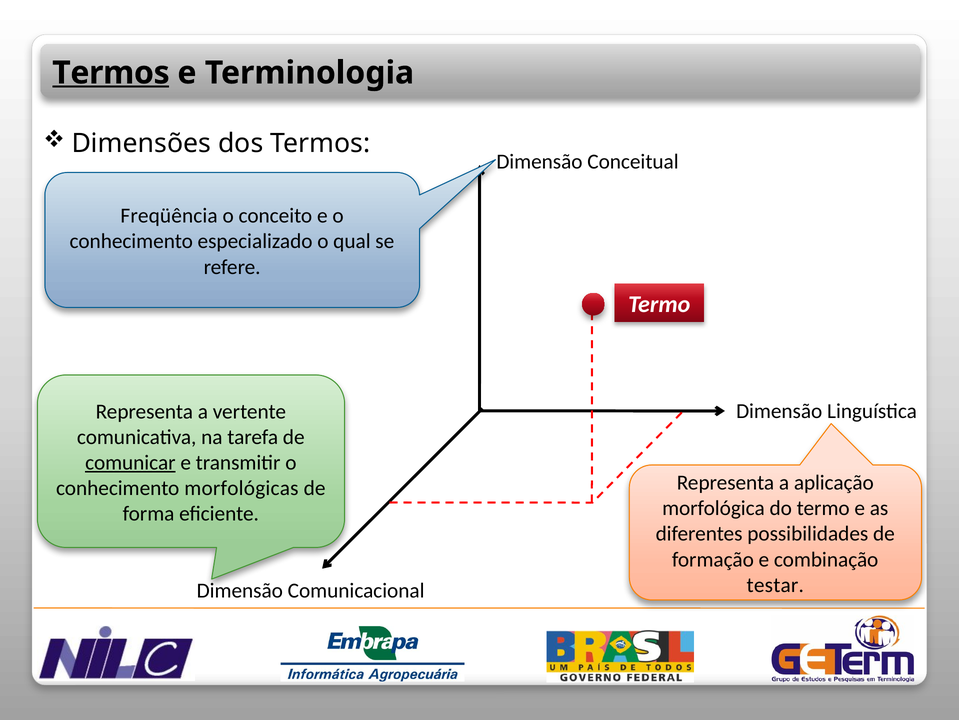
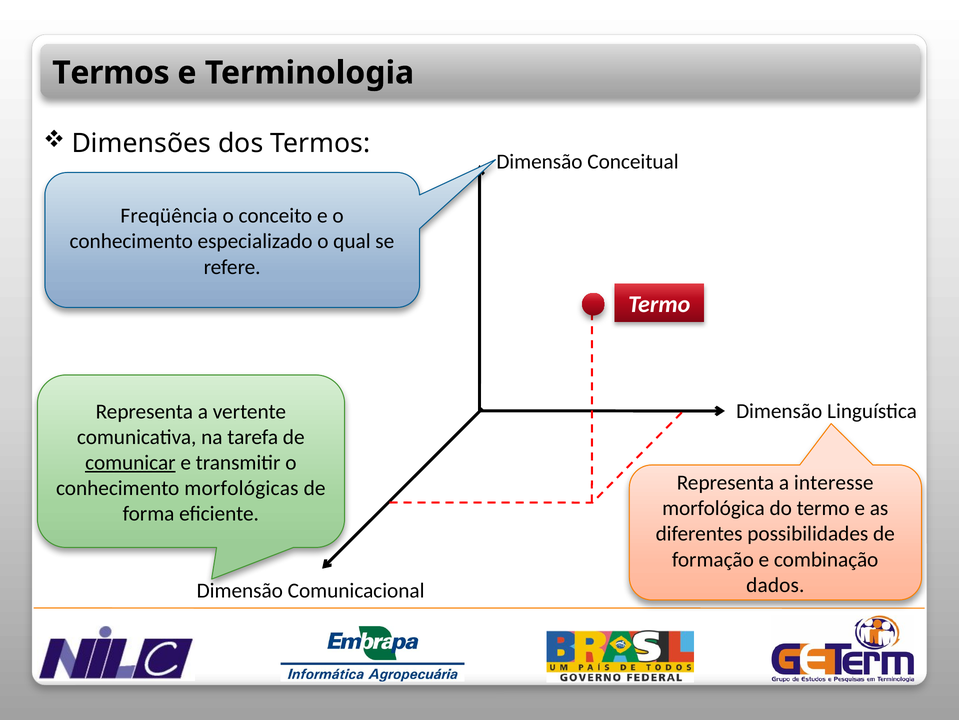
Termos underline: present -> none (111, 73)
aplicação: aplicação -> interesse (834, 482)
testar: testar -> dados (775, 584)
